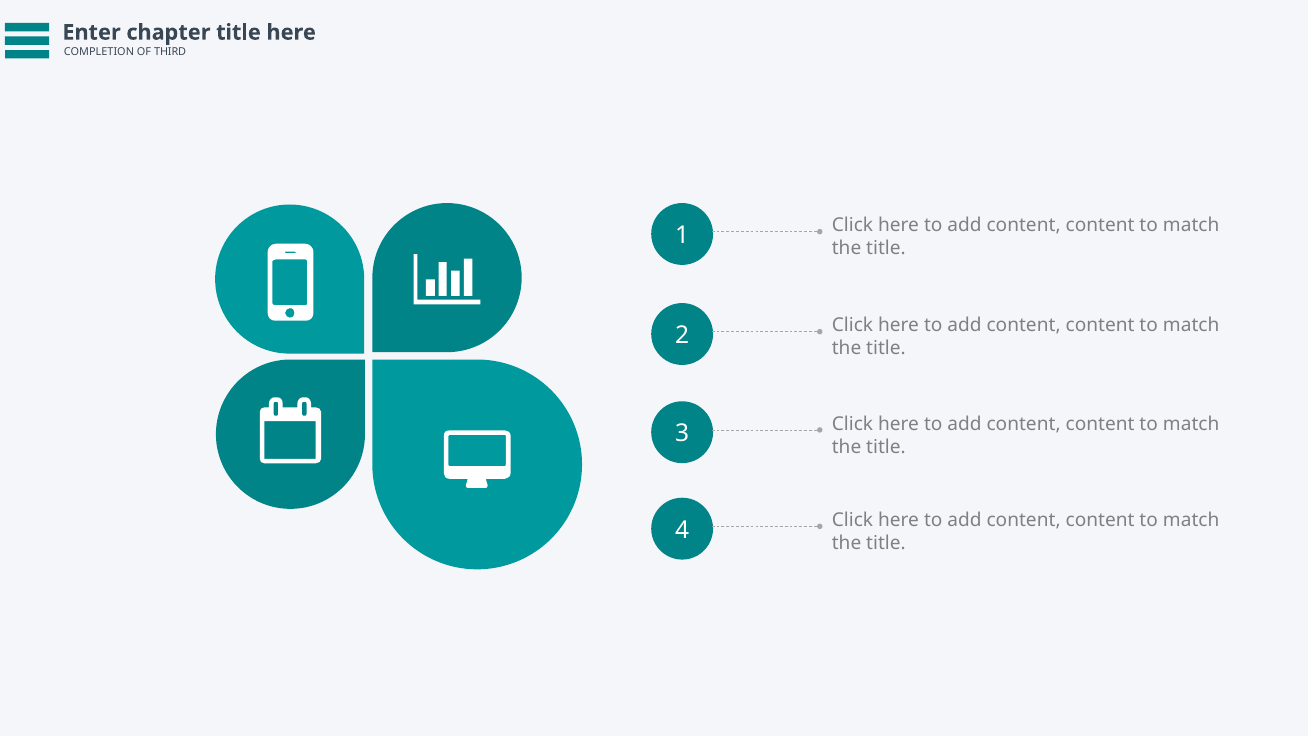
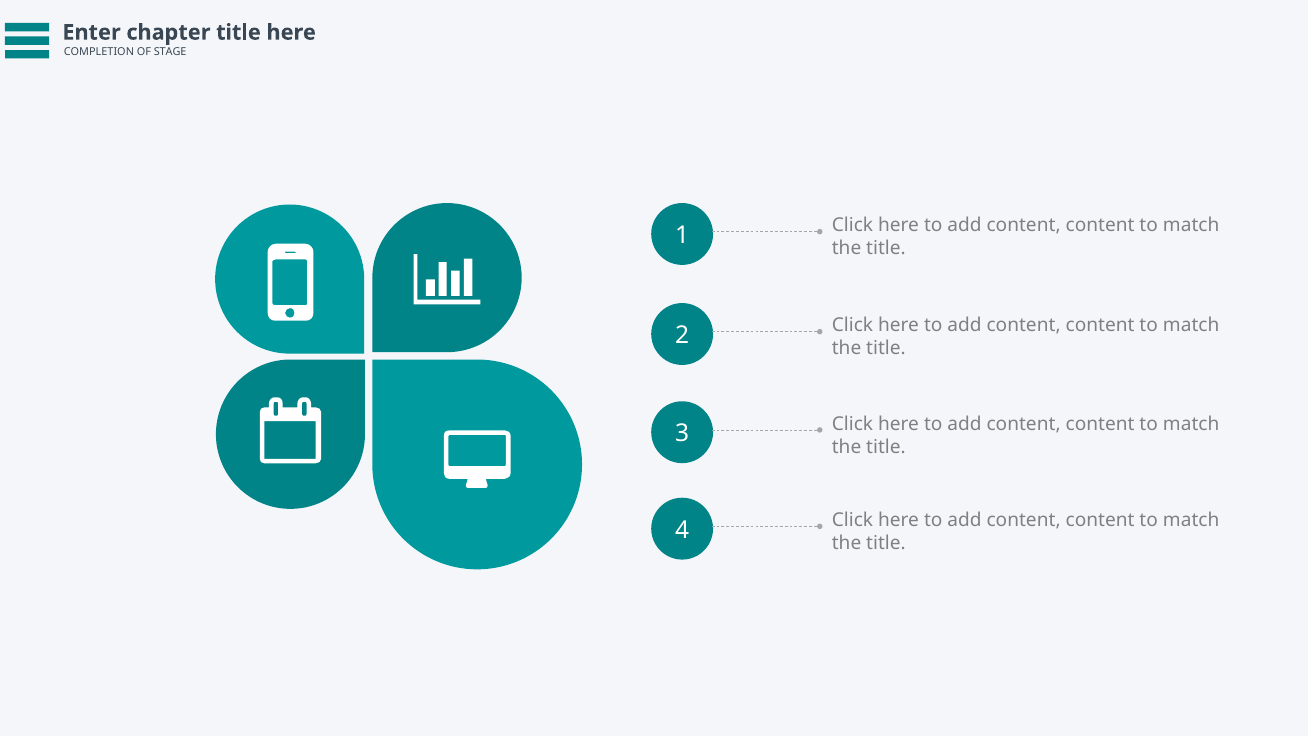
THIRD: THIRD -> STAGE (170, 52)
